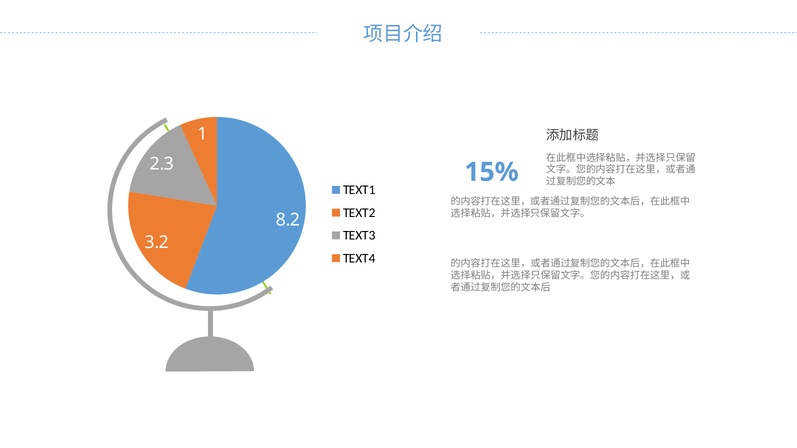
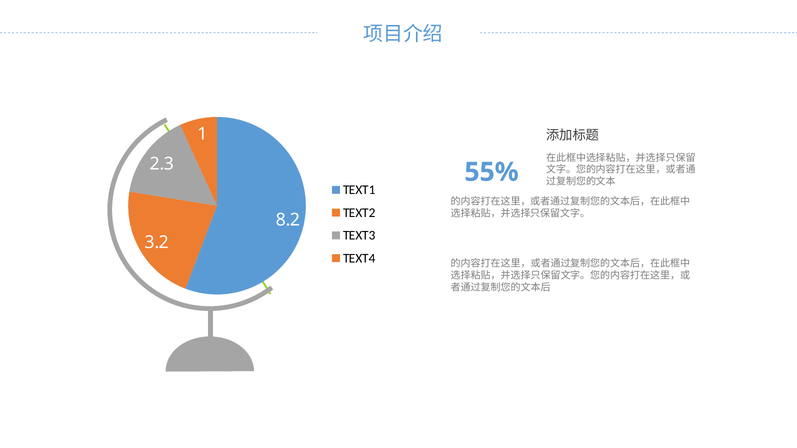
15%: 15% -> 55% (492, 172)
